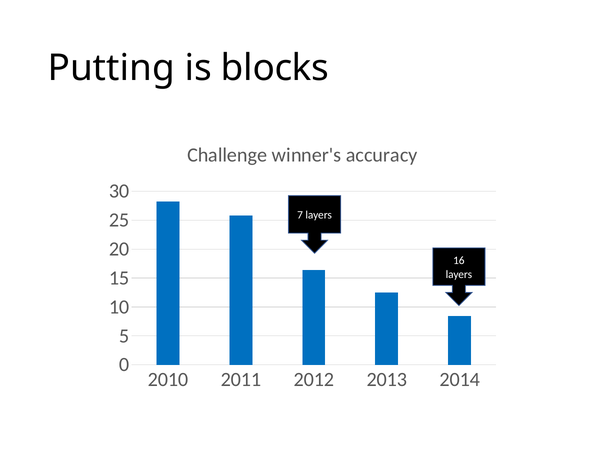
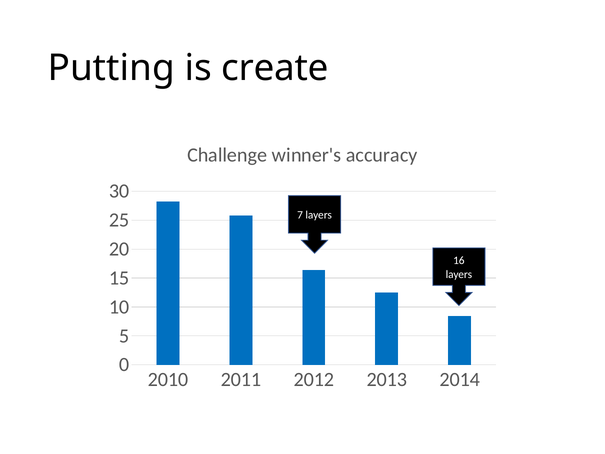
blocks: blocks -> create (275, 68)
